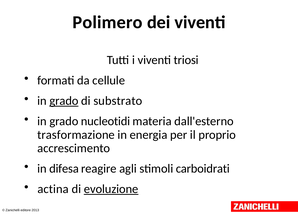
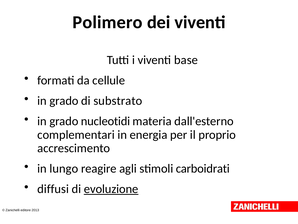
triosi: triosi -> base (186, 60)
grado underline: present -> none (64, 101)
trasformazione: trasformazione -> complementari (76, 134)
difesa: difesa -> lungo (64, 168)
actina: actina -> diffusi (53, 189)
